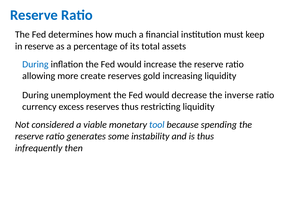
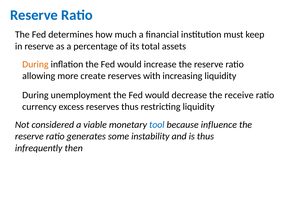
During colour: blue -> orange (35, 64)
gold: gold -> with (152, 76)
inverse: inverse -> receive (239, 95)
spending: spending -> influence (219, 125)
